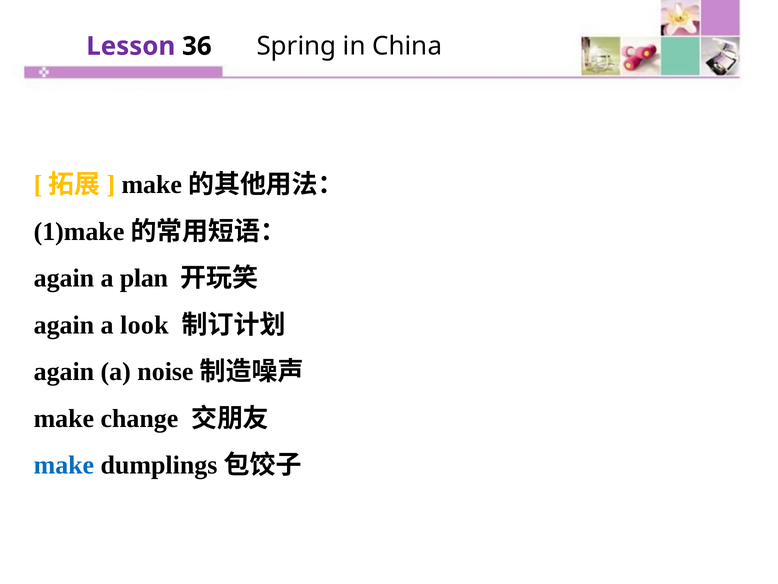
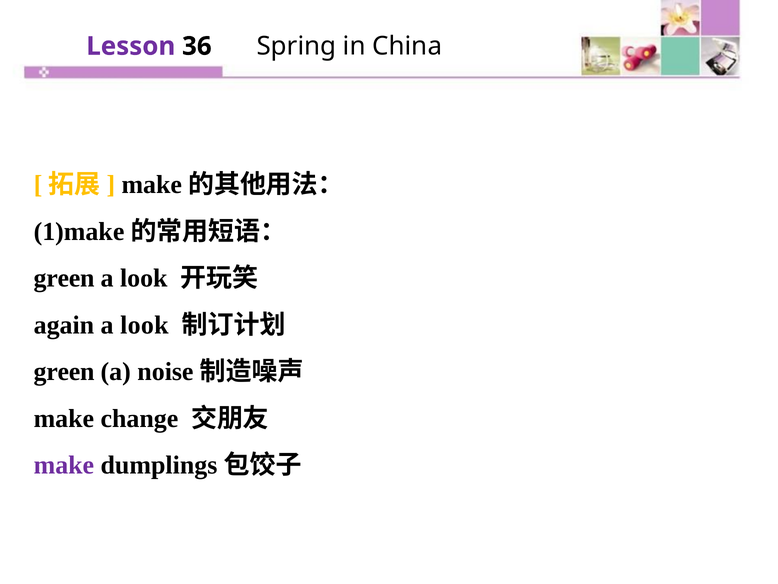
again: again -> green (64, 278)
plan: plan -> look (144, 278)
again: again -> green (64, 371)
make colour: blue -> purple (64, 465)
